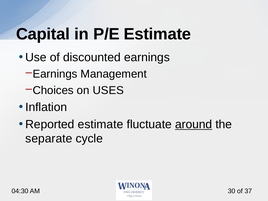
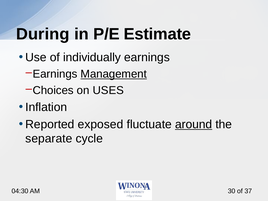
Capital: Capital -> During (43, 34)
discounted: discounted -> individually (92, 57)
Management underline: none -> present (114, 74)
Reported estimate: estimate -> exposed (100, 124)
